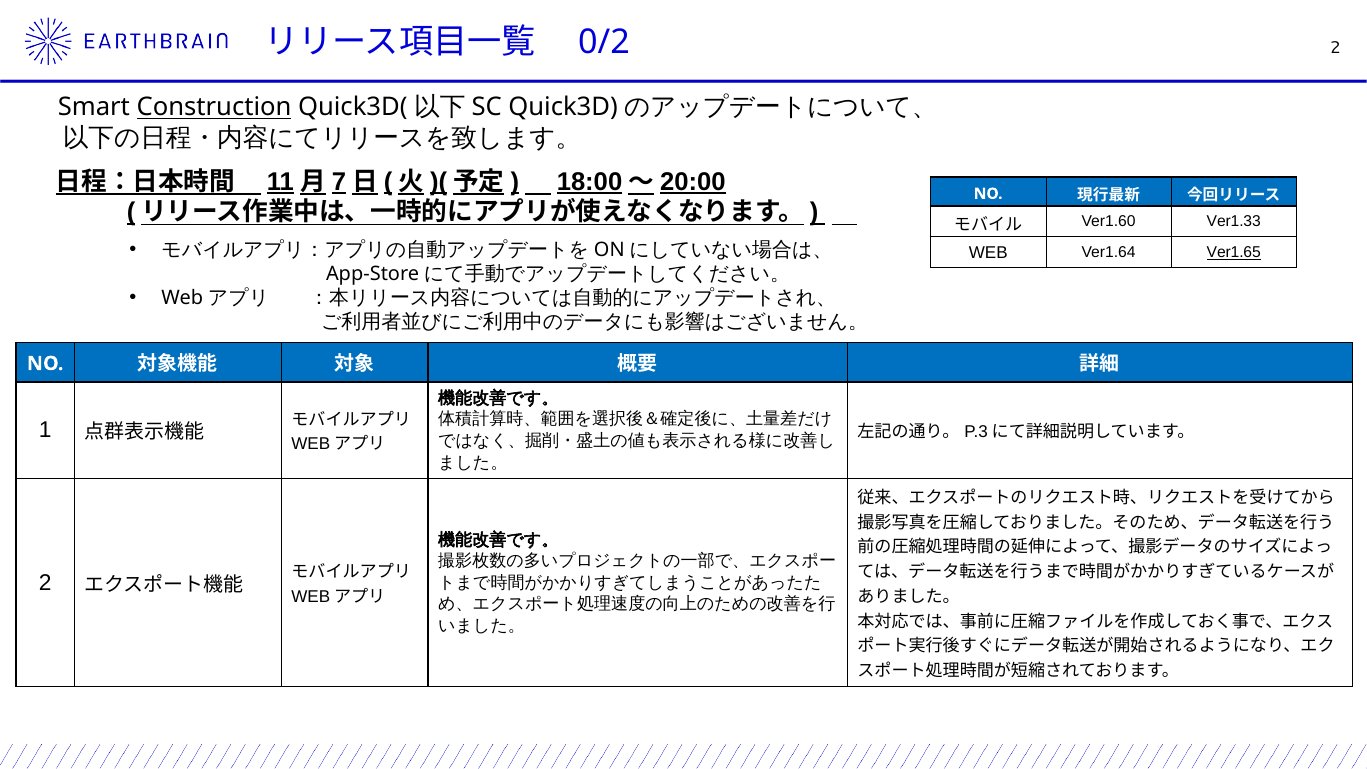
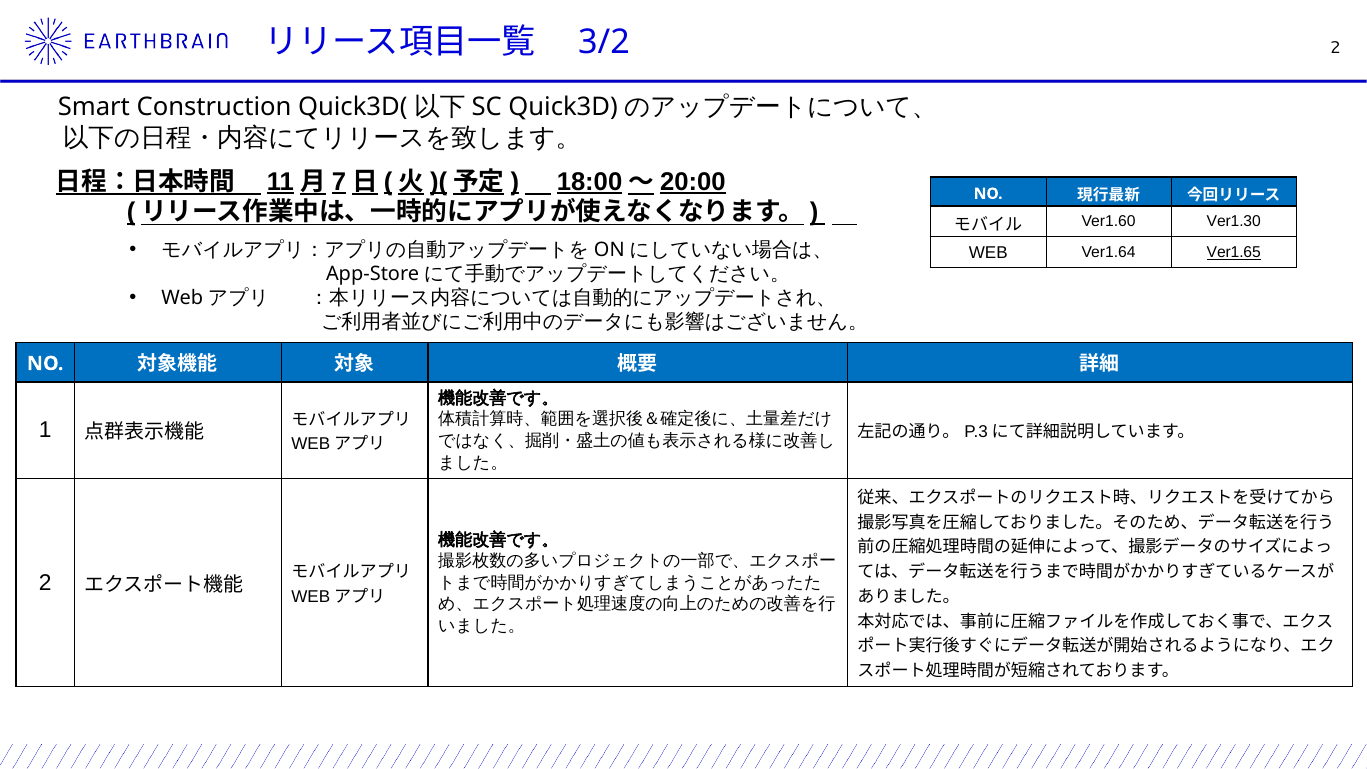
0/2: 0/2 -> 3/2 (604, 42)
Construction underline: present -> none (214, 107)
Ver1.33: Ver1.33 -> Ver1.30 (1234, 222)
